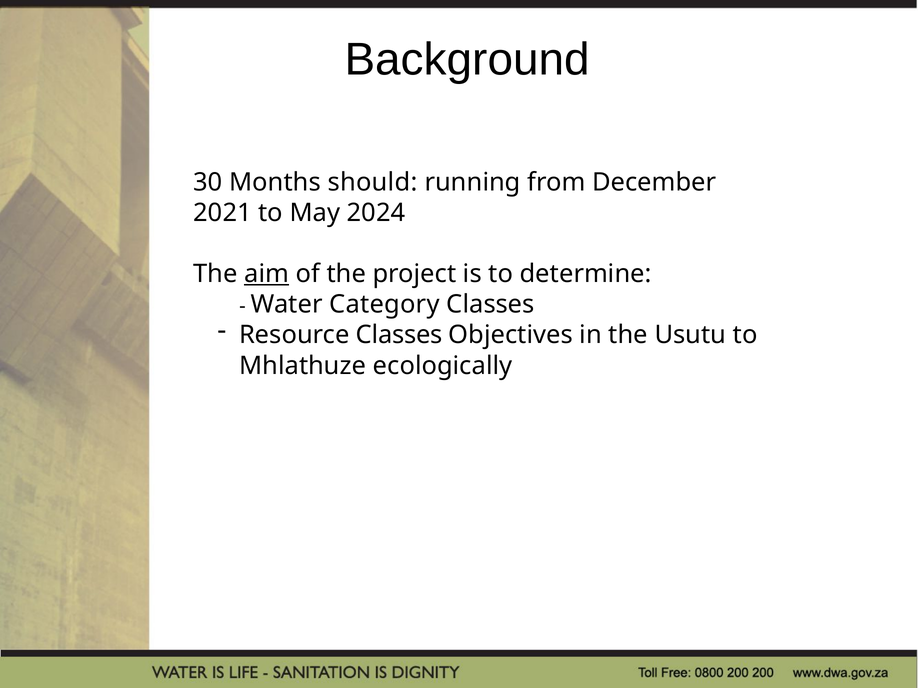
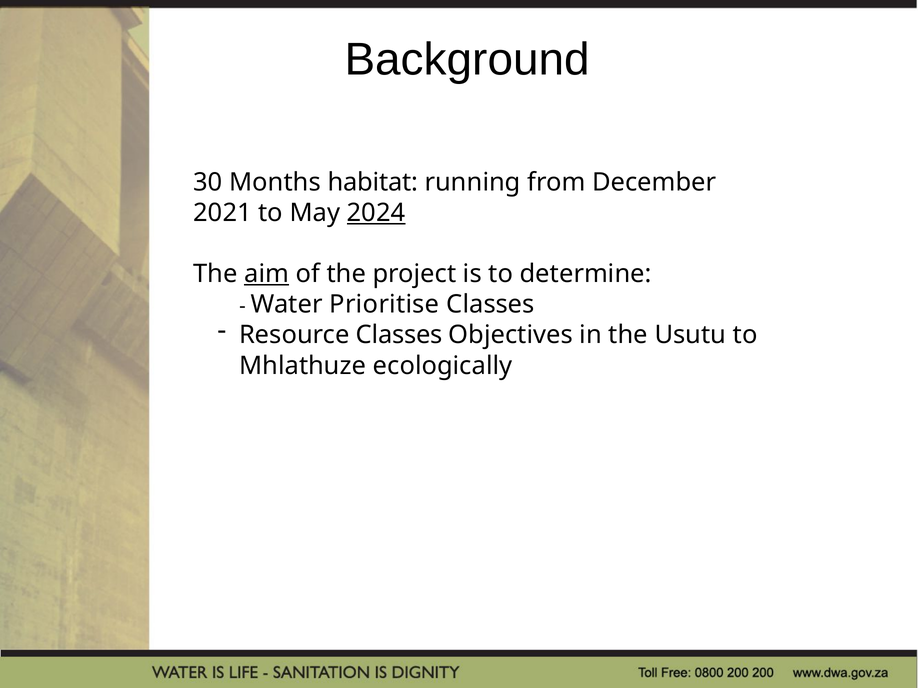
should: should -> habitat (373, 182)
2024 underline: none -> present (376, 213)
Category: Category -> Prioritise (384, 305)
